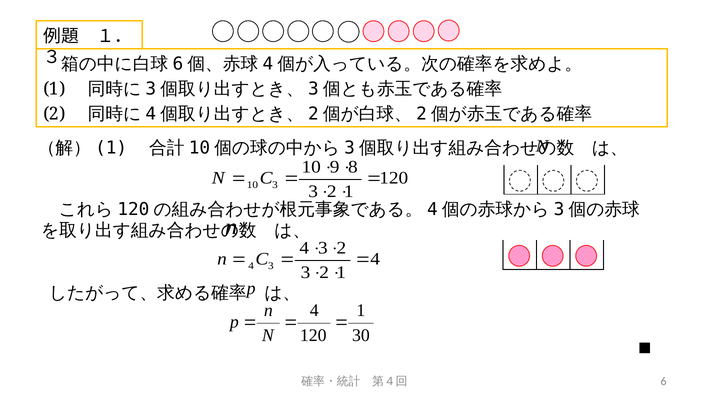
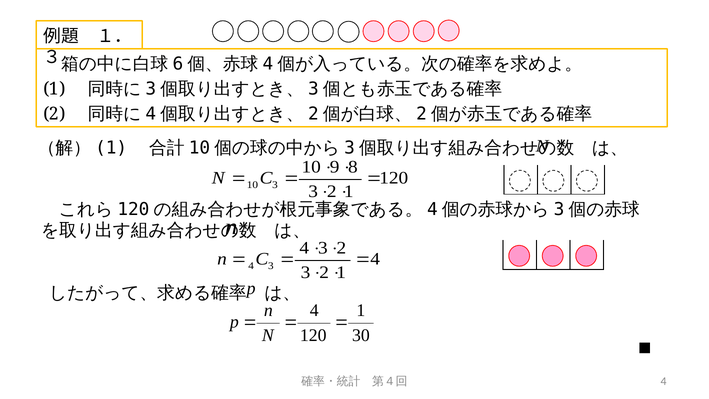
6: 6 -> 4 (664, 381)
